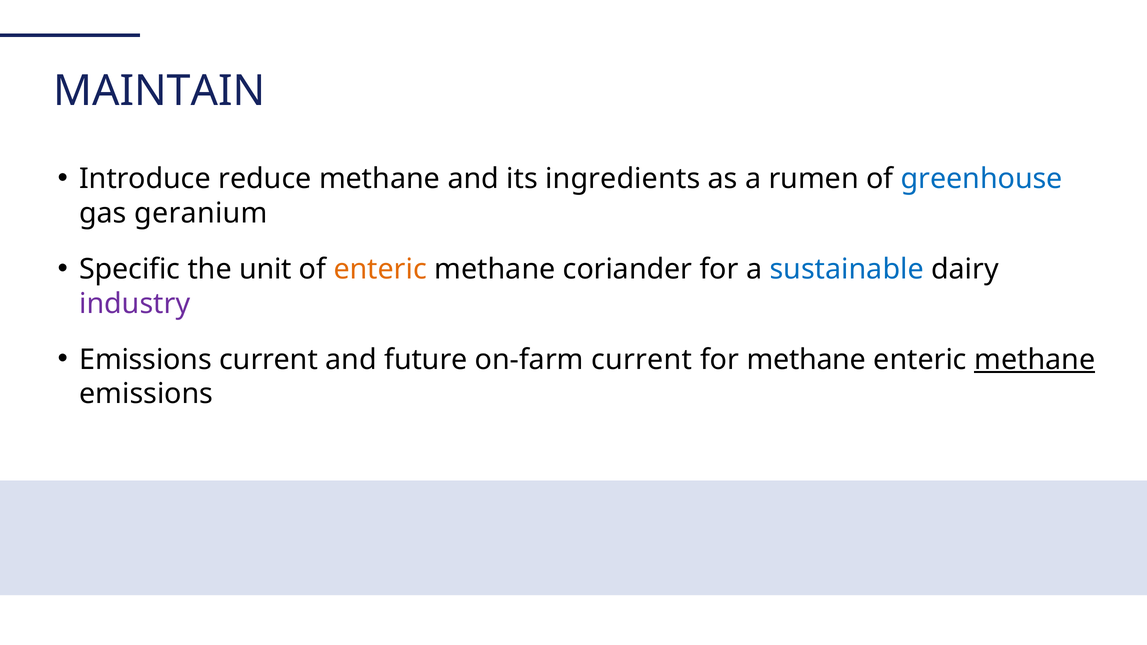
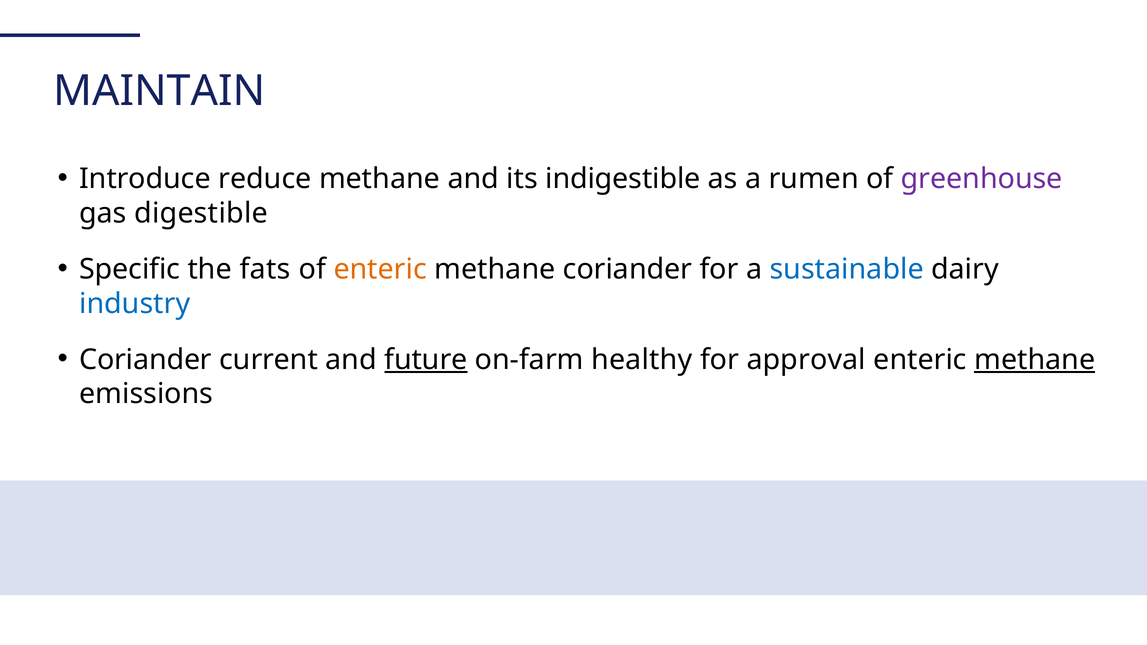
ingredients: ingredients -> indigestible (623, 179)
greenhouse colour: blue -> purple (982, 179)
geranium: geranium -> digestible (201, 213)
unit: unit -> fats (265, 269)
industry colour: purple -> blue (135, 304)
Emissions: Emissions -> Coriander (146, 360)
future underline: none -> present (426, 360)
on-farm current: current -> healthy (642, 360)
for methane: methane -> approval (806, 360)
